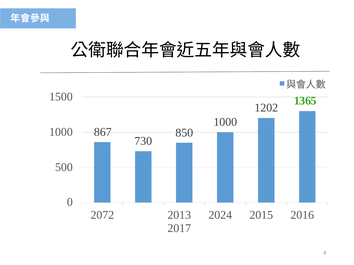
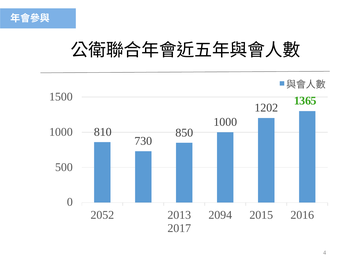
867: 867 -> 810 (103, 132)
2072: 2072 -> 2052 (102, 216)
2024: 2024 -> 2094 (220, 216)
